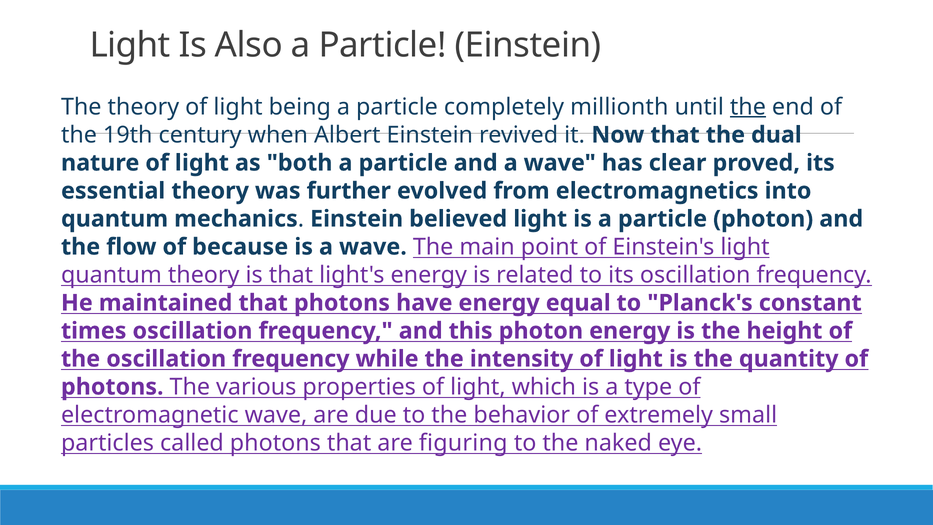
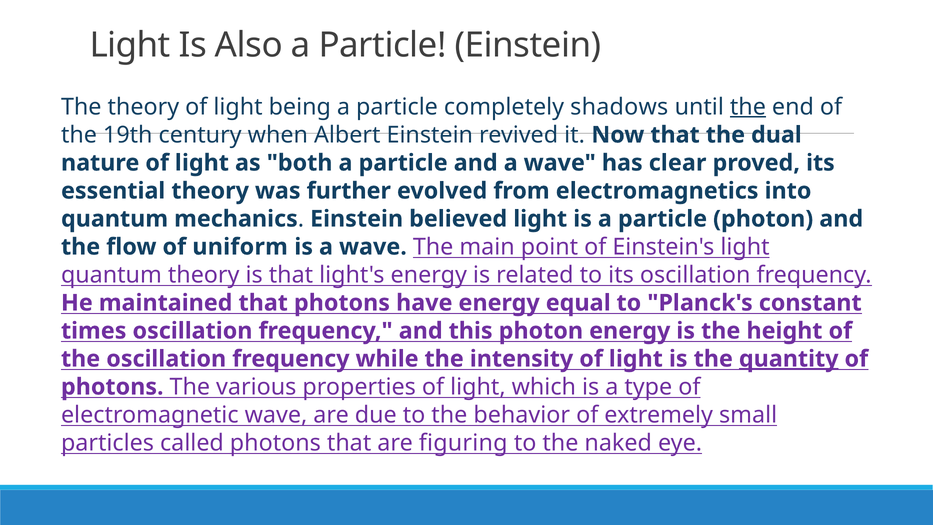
millionth: millionth -> shadows (619, 107)
because: because -> uniform (240, 247)
quantity underline: none -> present (789, 359)
